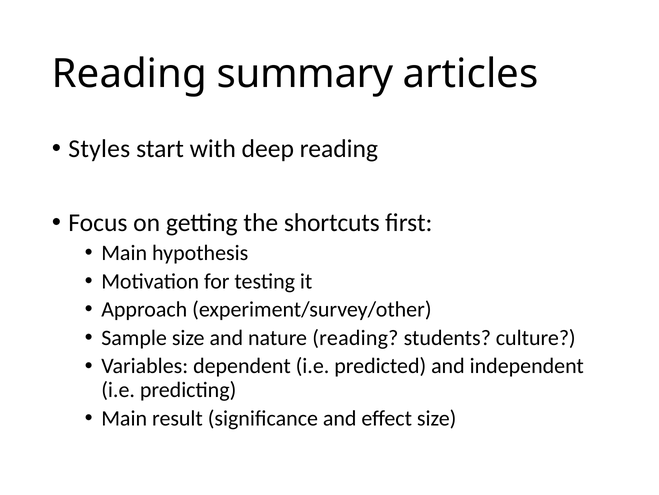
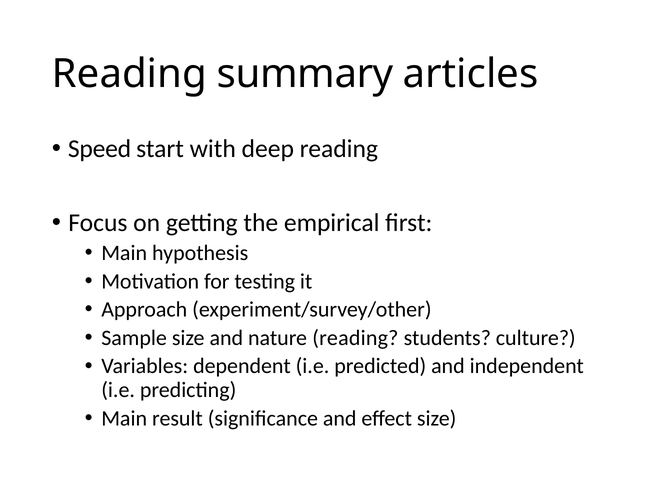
Styles: Styles -> Speed (100, 149)
shortcuts: shortcuts -> empirical (332, 222)
